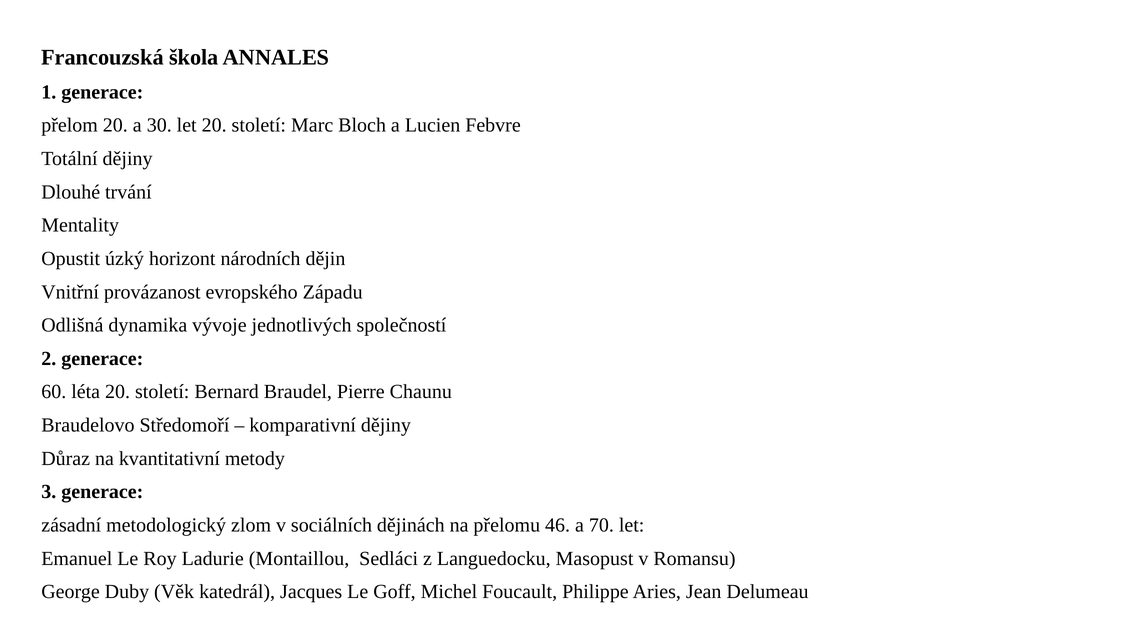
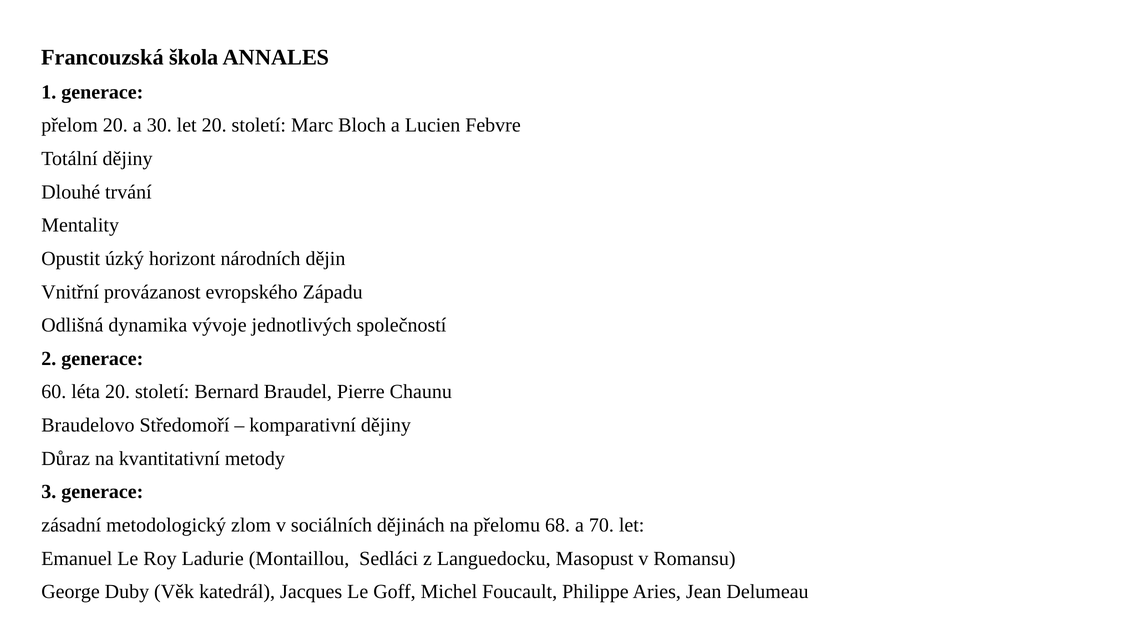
46: 46 -> 68 (558, 525)
